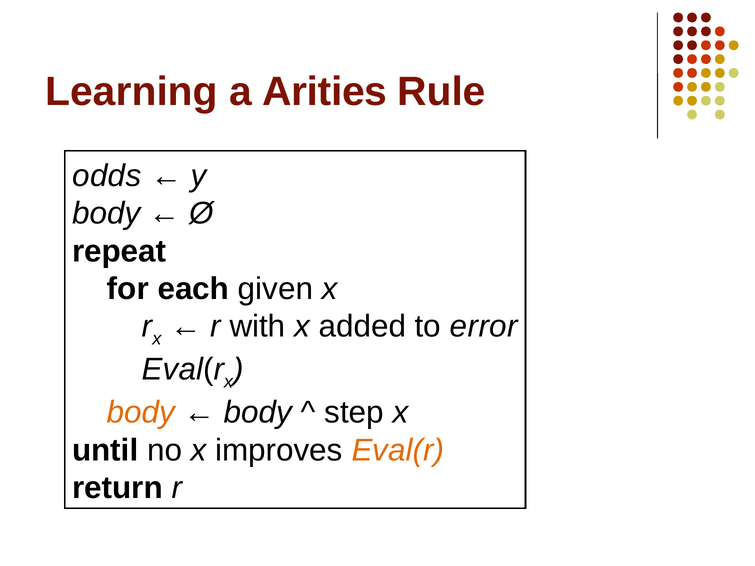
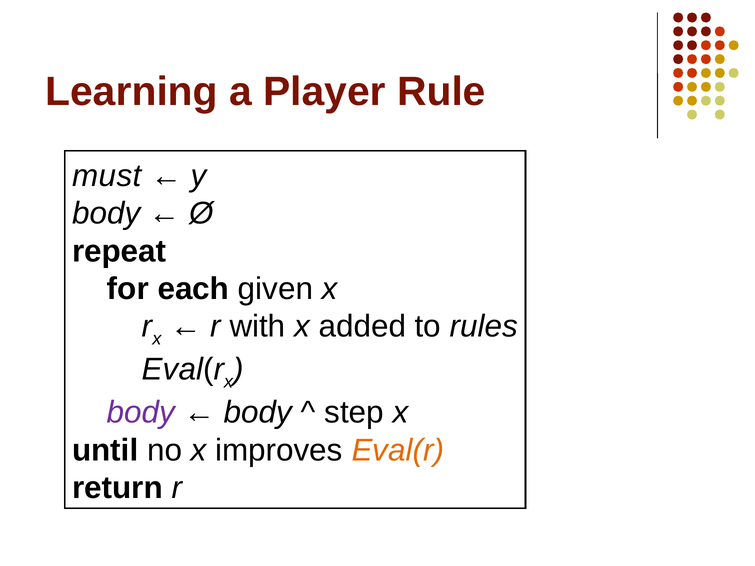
Arities: Arities -> Player (325, 92)
odds: odds -> must (107, 176)
error: error -> rules (484, 327)
body colour: orange -> purple (141, 413)
